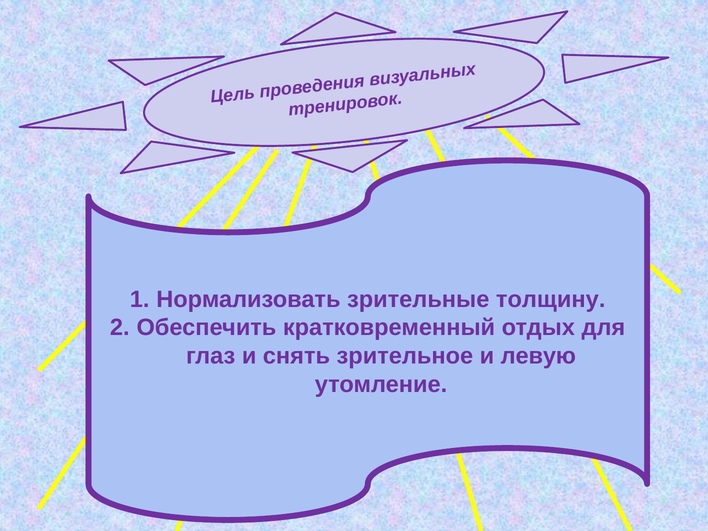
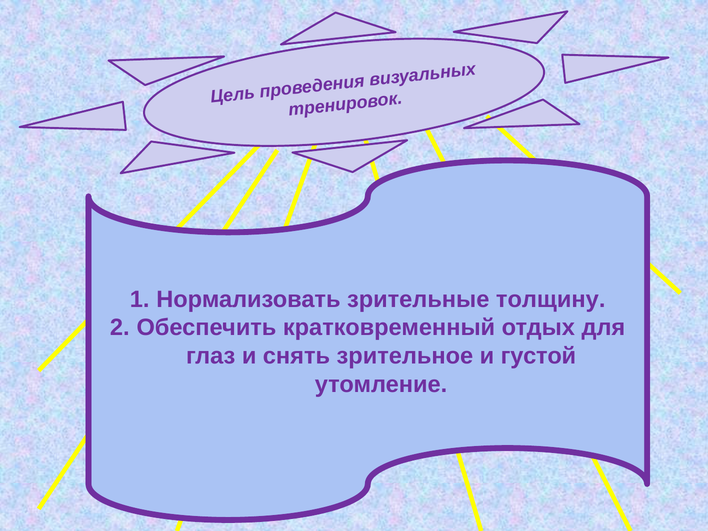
левую: левую -> густой (538, 356)
